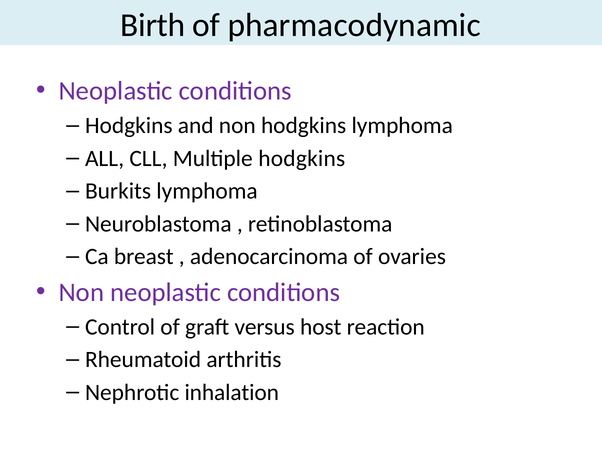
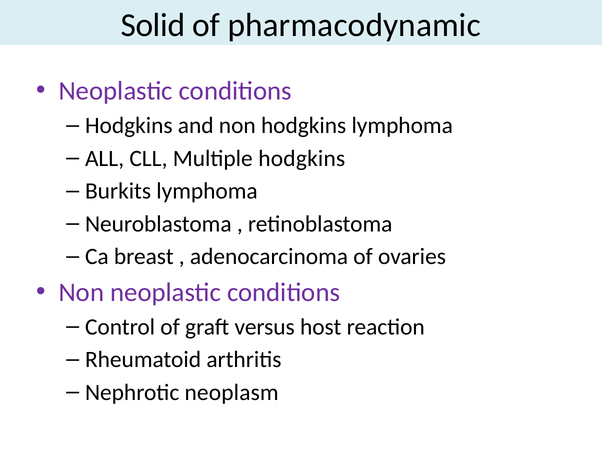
Birth: Birth -> Solid (153, 25)
inhalation: inhalation -> neoplasm (232, 393)
